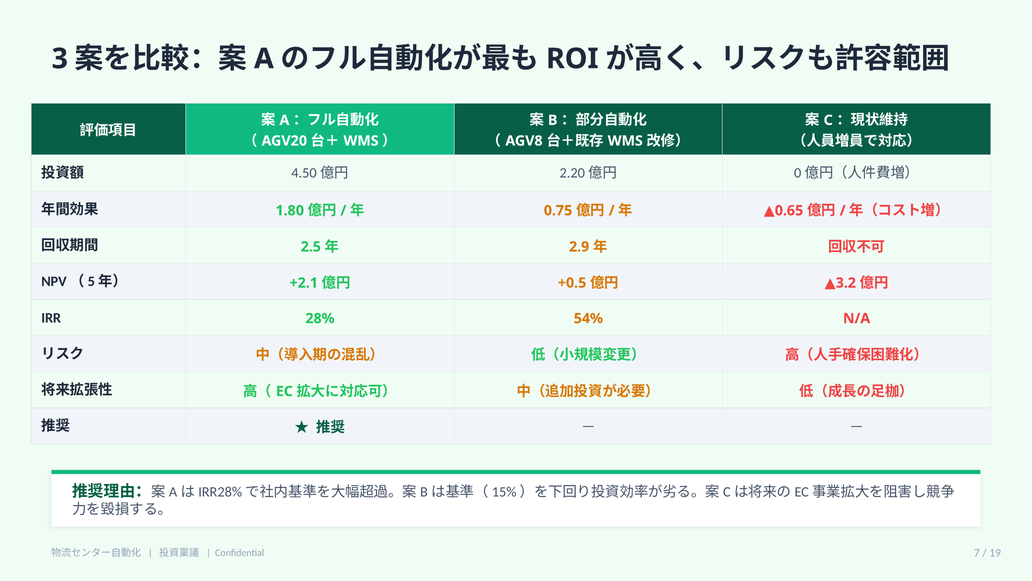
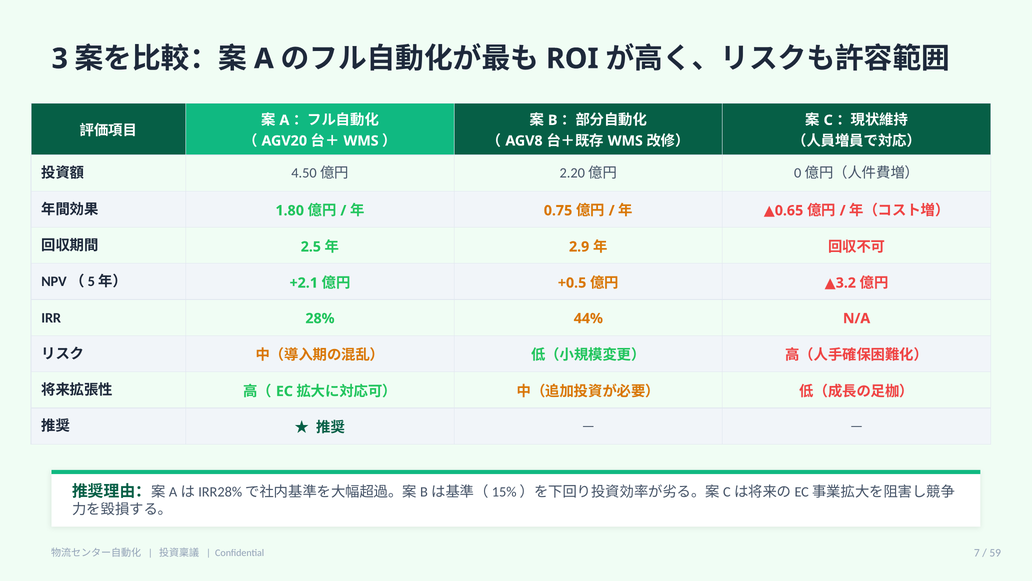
54%: 54% -> 44% (588, 318)
19: 19 -> 59 (995, 552)
